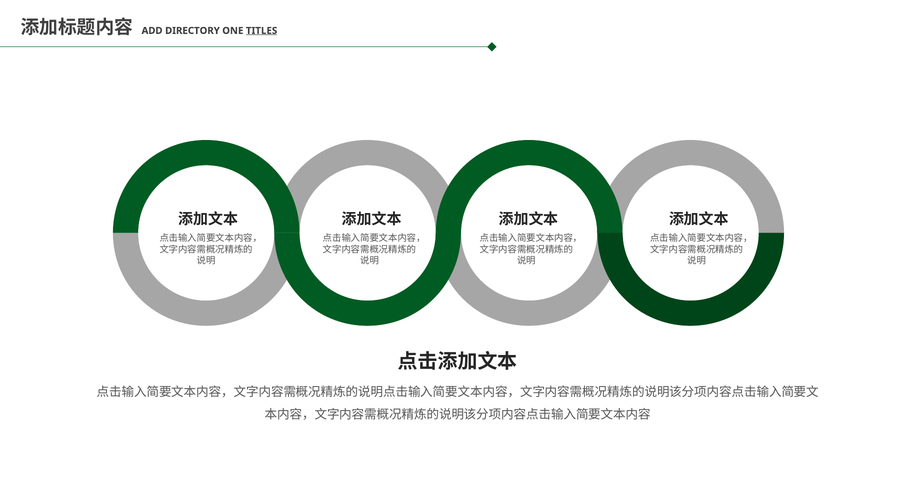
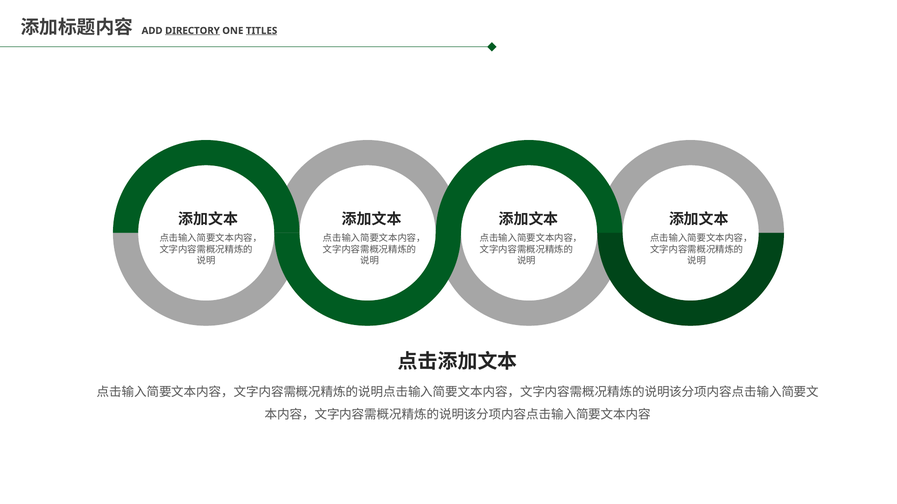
DIRECTORY underline: none -> present (192, 31)
